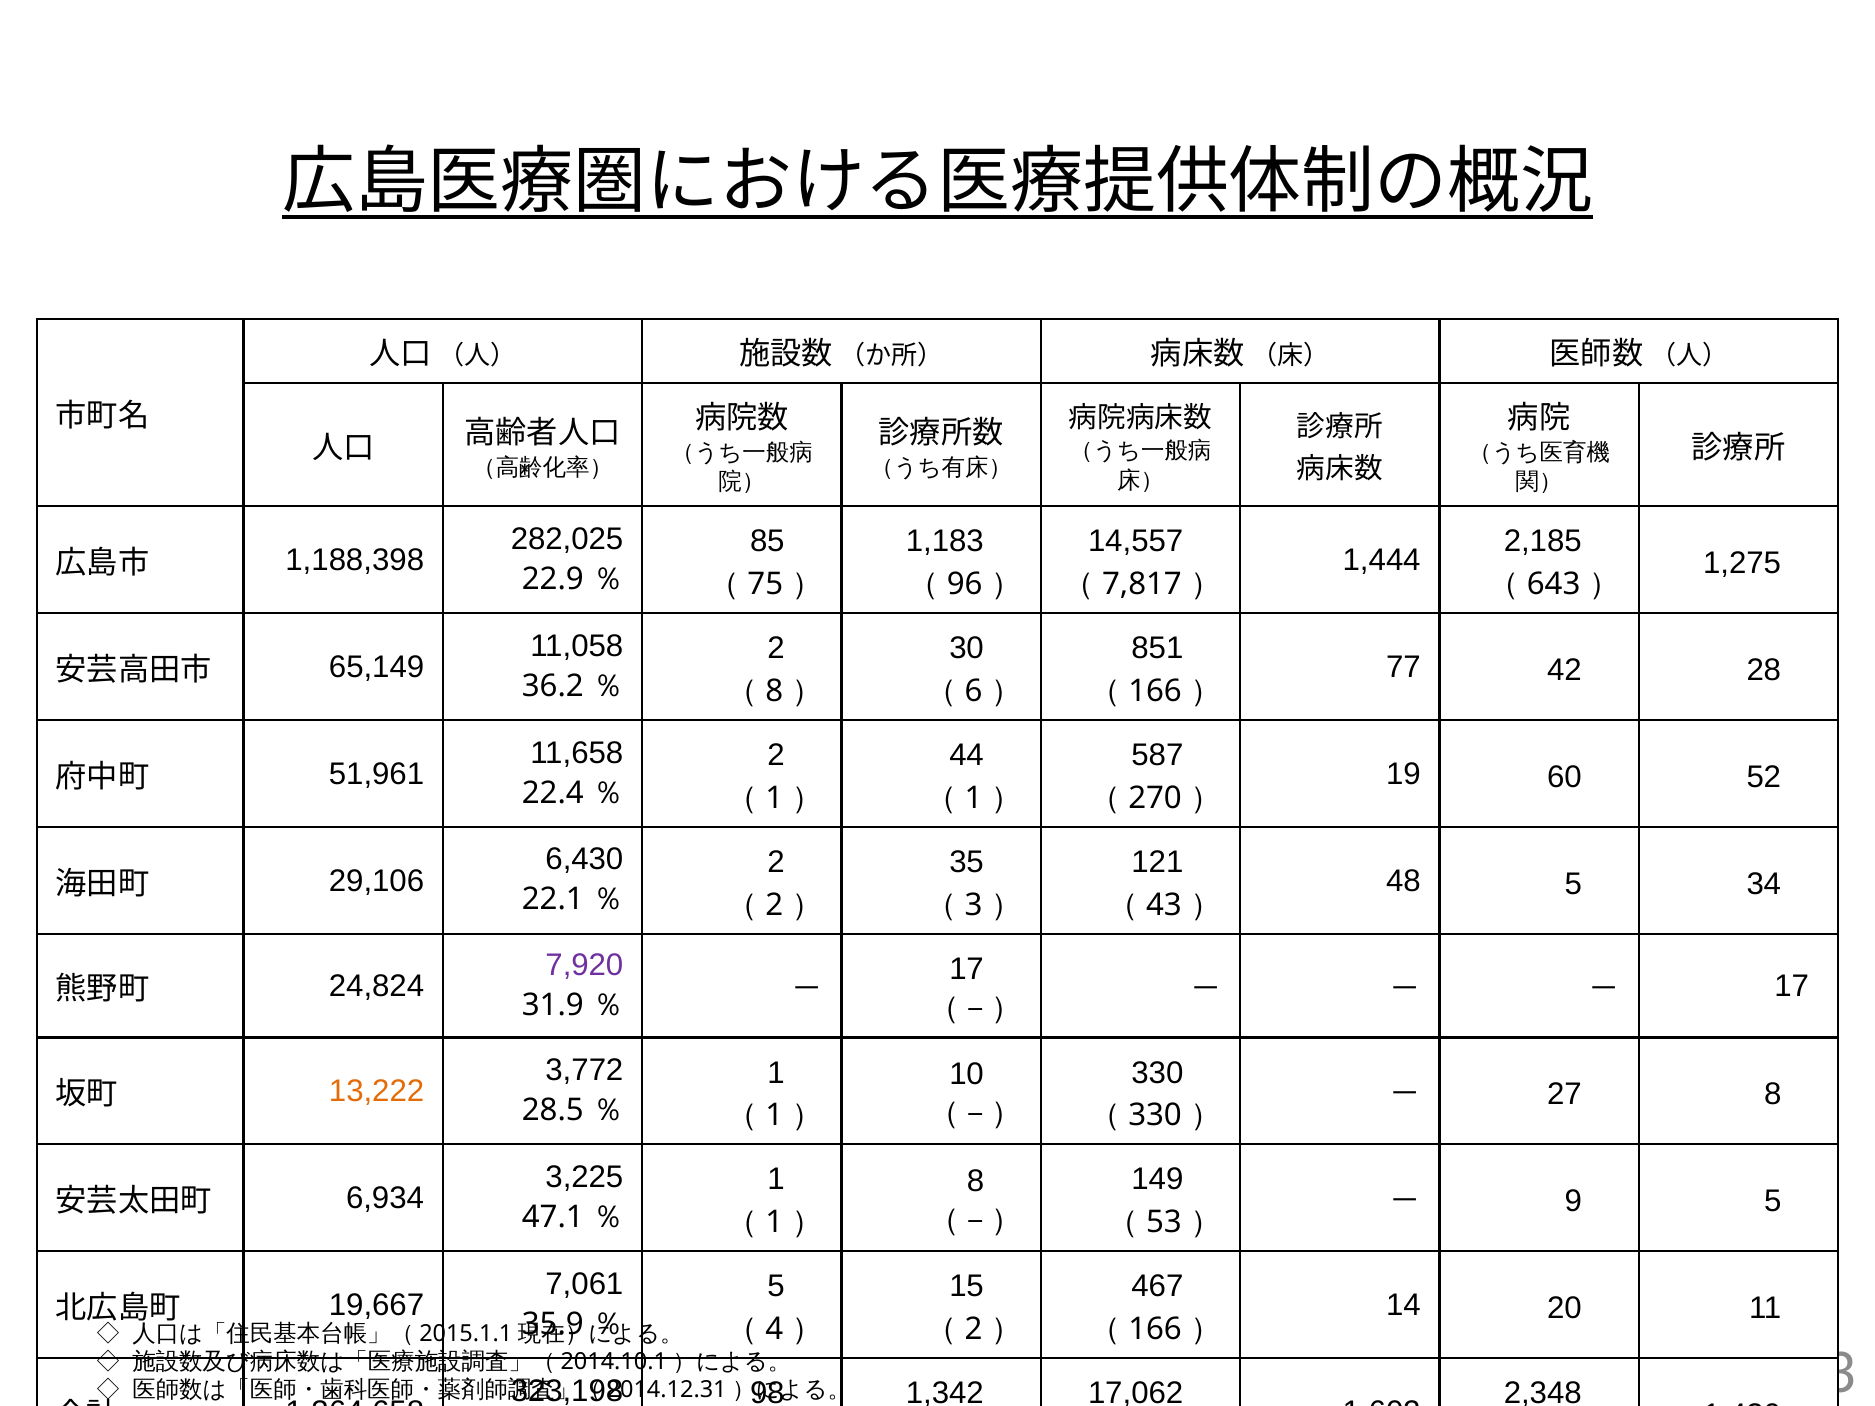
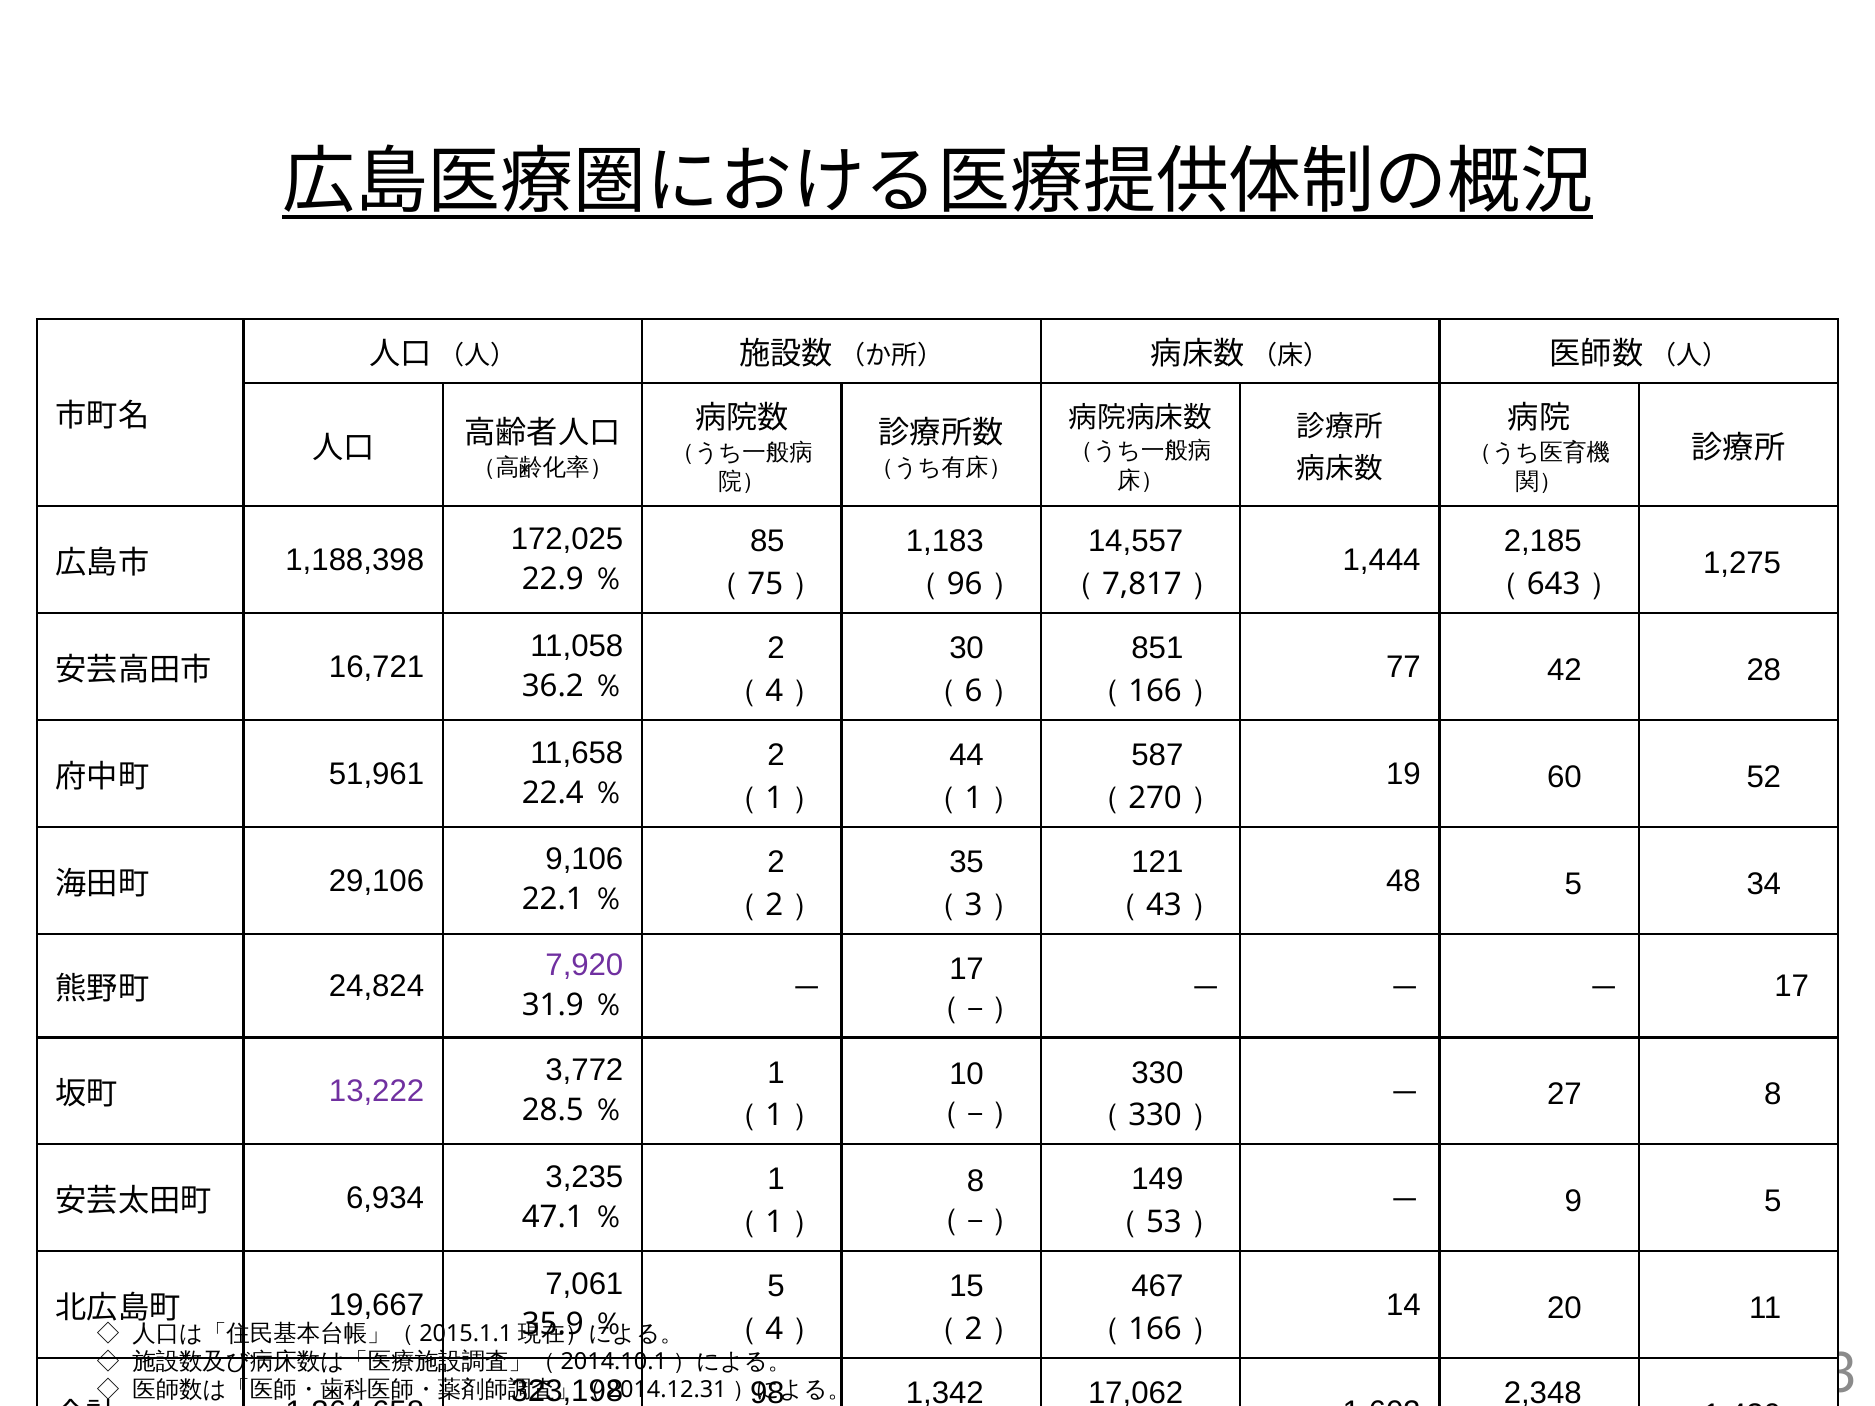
282,025: 282,025 -> 172,025 (567, 539)
65,149: 65,149 -> 16,721 (377, 667)
8: 8 -> 4 (774, 691)
6,430: 6,430 -> 9,106 (584, 860)
13,222 colour: orange -> purple (377, 1092)
3,225: 3,225 -> 3,235 (584, 1177)
